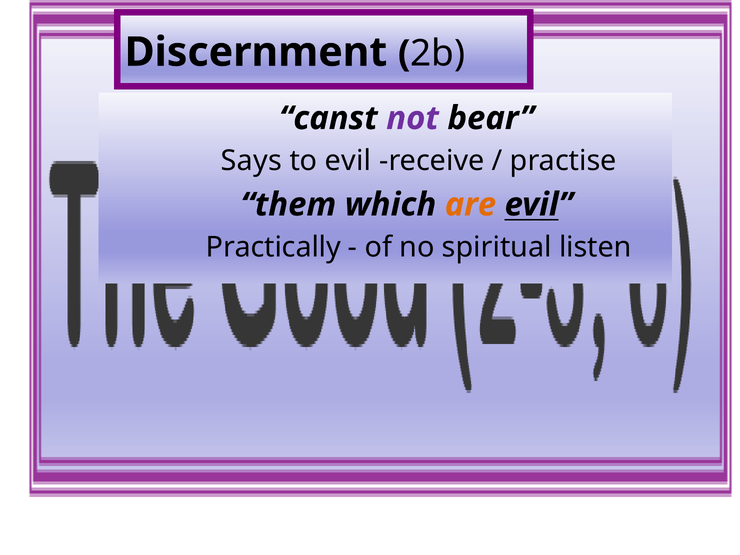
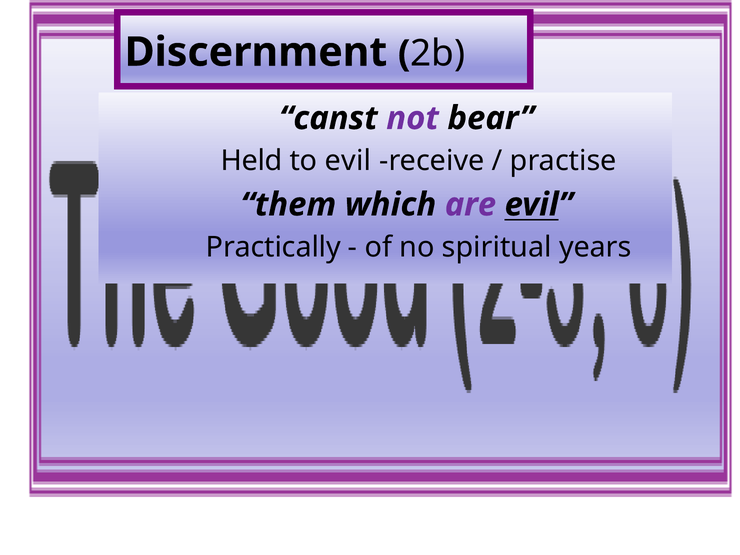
Says: Says -> Held (252, 161)
are colour: orange -> purple (470, 205)
listen: listen -> years (595, 247)
